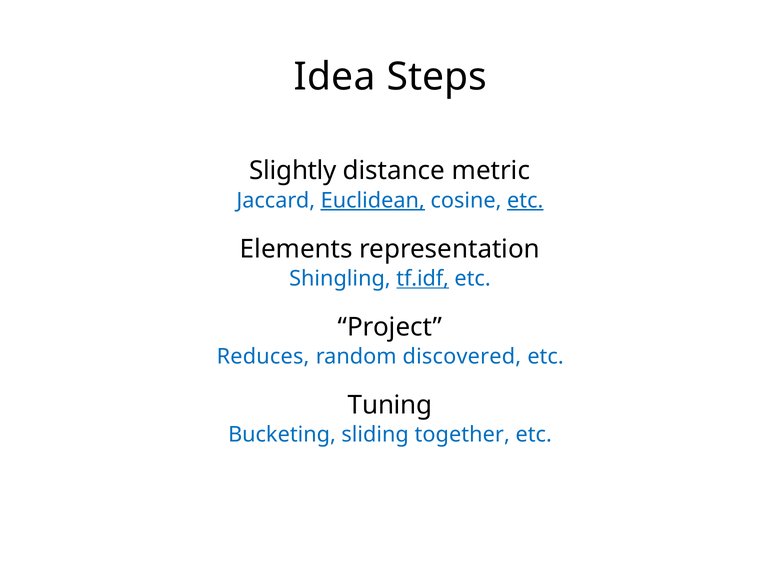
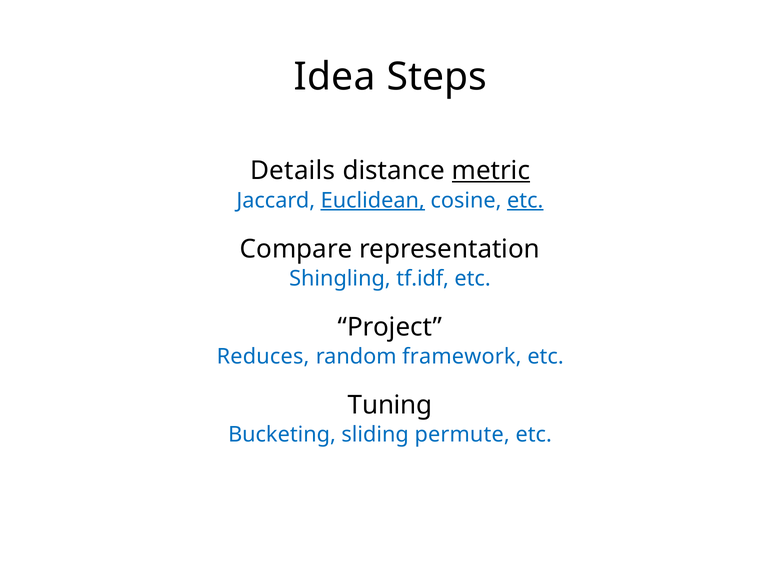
Slightly: Slightly -> Details (293, 171)
metric underline: none -> present (491, 171)
Elements: Elements -> Compare (296, 249)
tf.idf underline: present -> none (423, 279)
discovered: discovered -> framework (462, 357)
together: together -> permute (462, 435)
